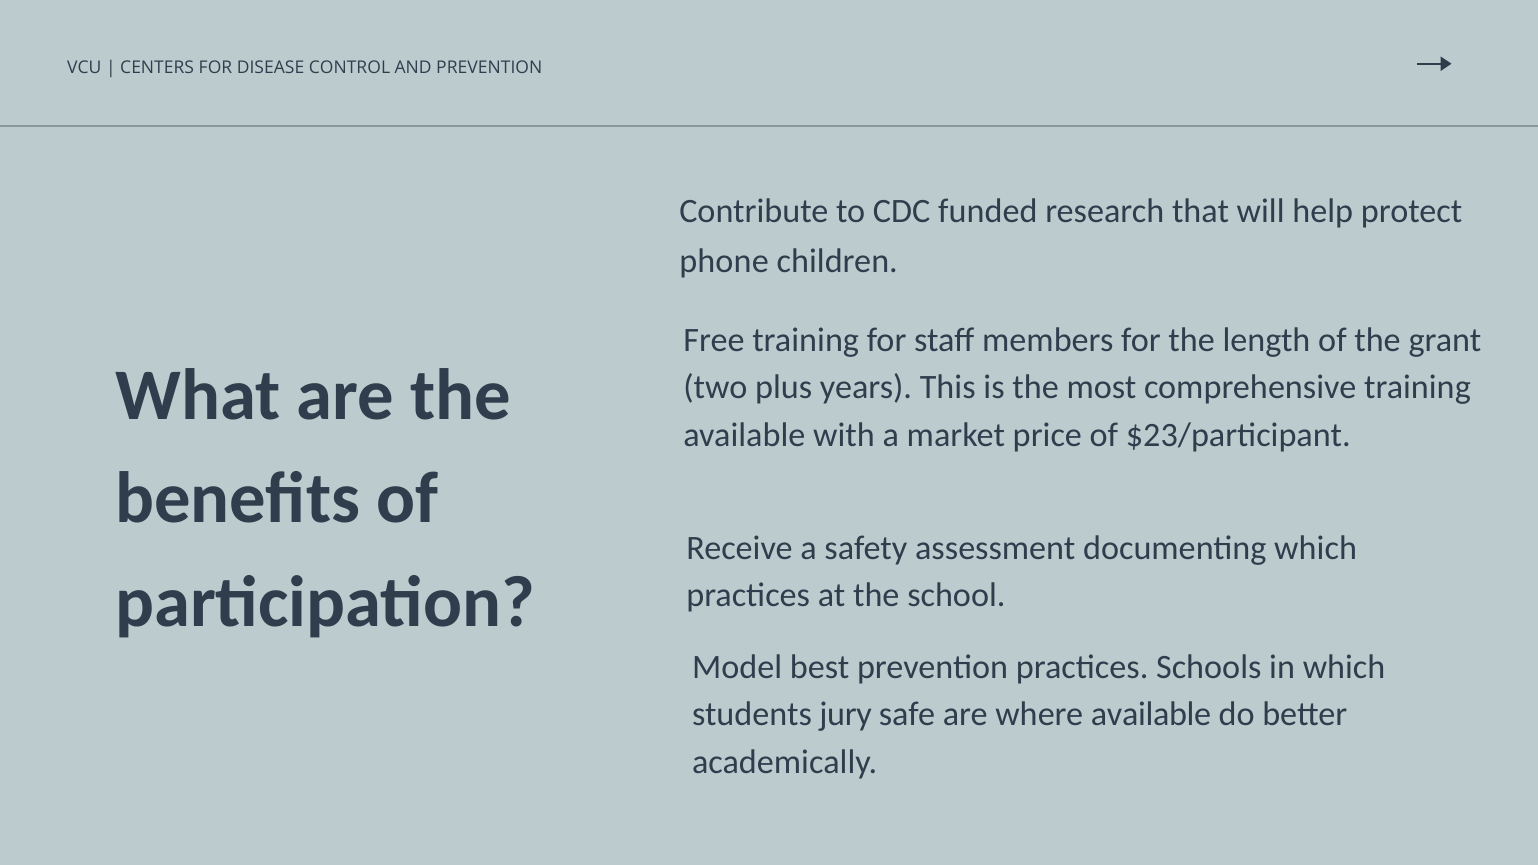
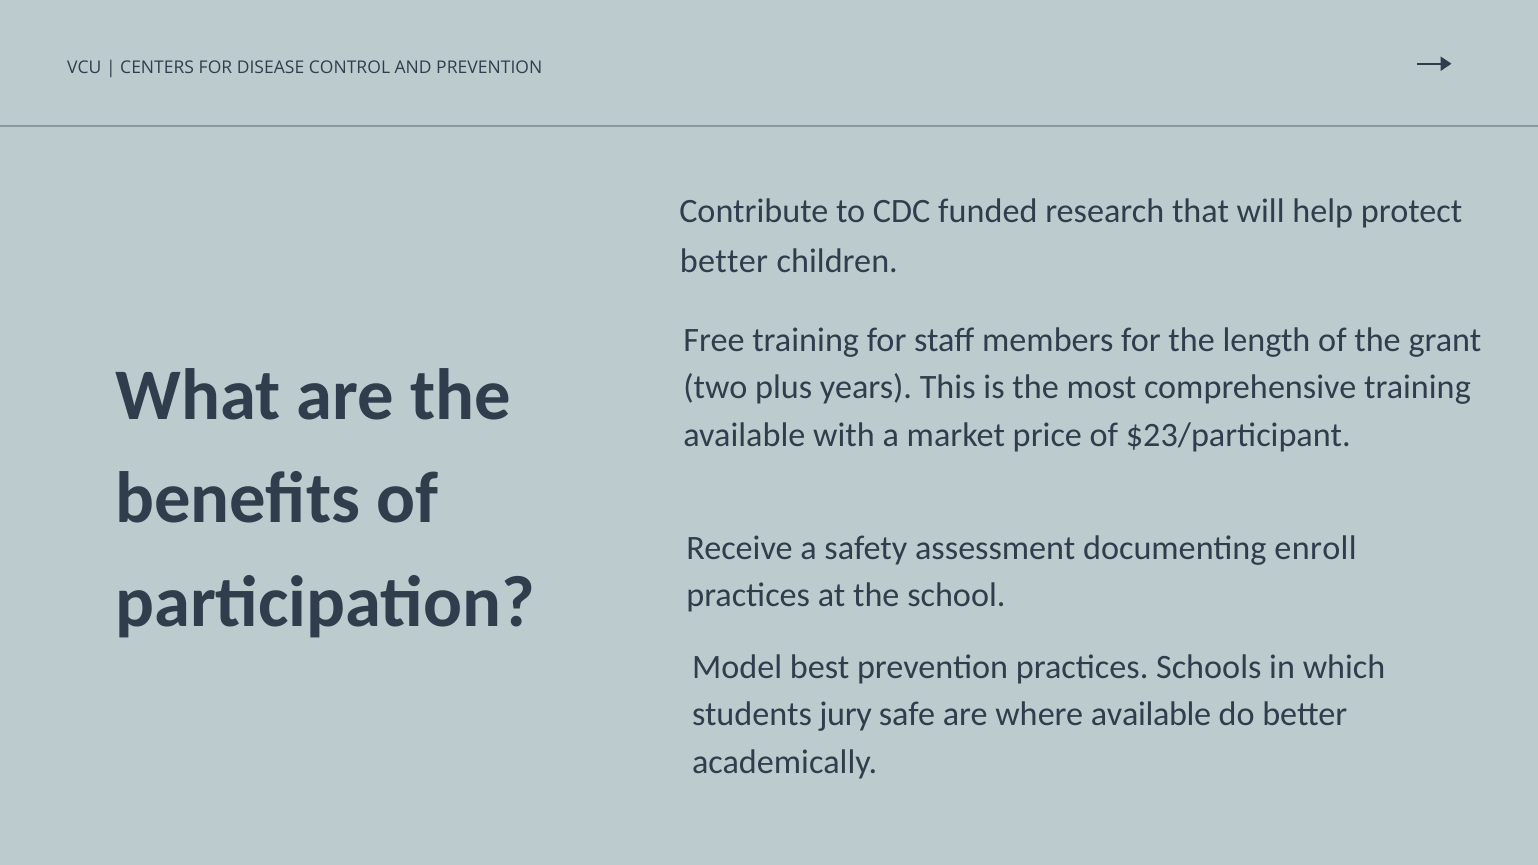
phone: phone -> better (724, 261)
documenting which: which -> enroll (1316, 548)
